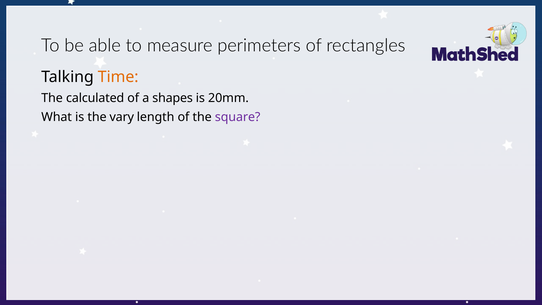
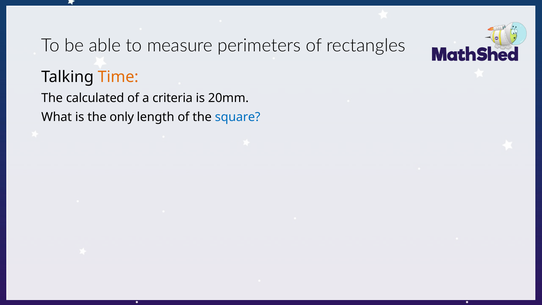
shapes: shapes -> criteria (173, 98)
vary: vary -> only (122, 117)
square colour: purple -> blue (238, 117)
